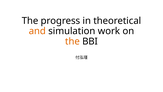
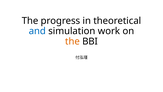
and colour: orange -> blue (37, 31)
